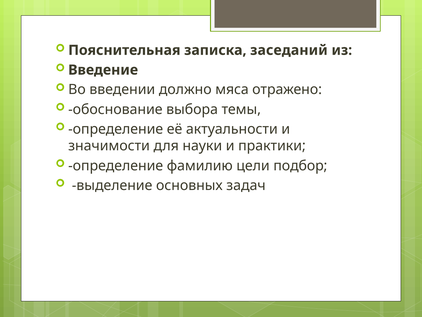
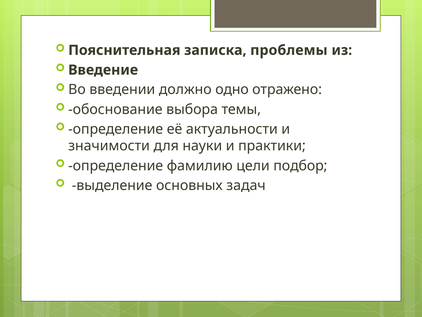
заседаний: заседаний -> проблемы (289, 50)
мяса: мяса -> одно (232, 90)
